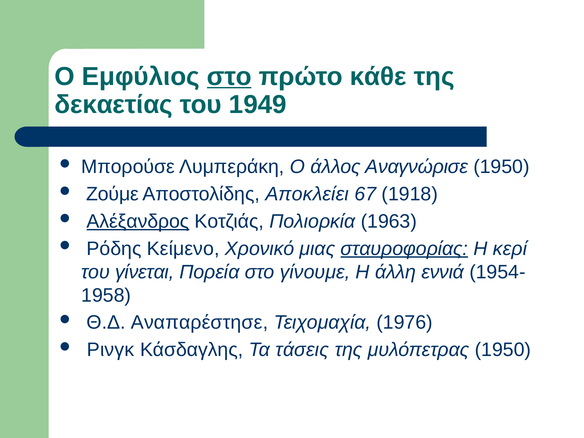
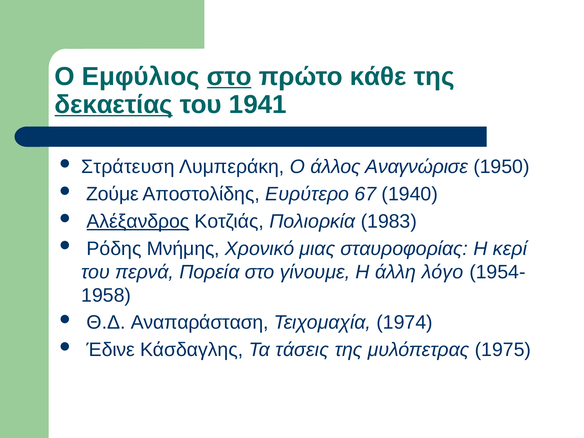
δεκαετίας underline: none -> present (114, 105)
1949: 1949 -> 1941 (258, 105)
Μπορούσε: Μπορούσε -> Στράτευση (128, 167)
Αποκλείει: Αποκλείει -> Ευρύτερο (307, 194)
1918: 1918 -> 1940 (410, 194)
1963: 1963 -> 1983 (389, 221)
Κείμενο: Κείμενο -> Μνήμης (183, 249)
σταυροφορίας underline: present -> none (404, 249)
γίνεται: γίνεται -> περνά (145, 272)
εννιά: εννιά -> λόγο (443, 272)
Αναπαρέστησε: Αναπαρέστησε -> Αναπαράσταση (200, 323)
1976: 1976 -> 1974 (405, 323)
Ρινγκ: Ρινγκ -> Έδινε (111, 350)
μυλόπετρας 1950: 1950 -> 1975 (503, 350)
